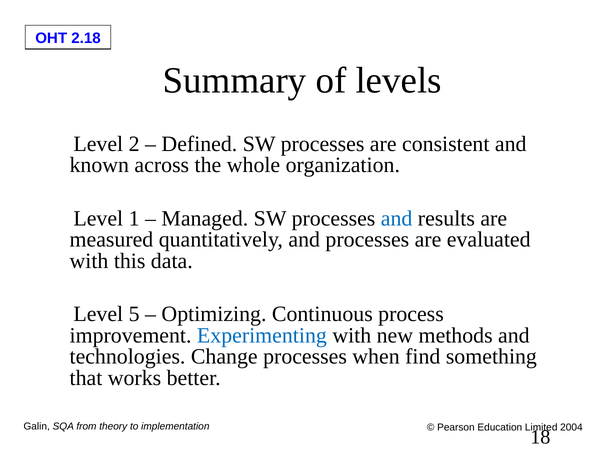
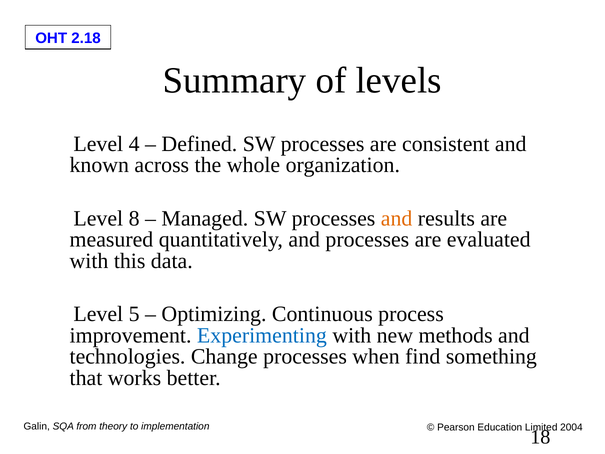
2: 2 -> 4 (134, 144)
1: 1 -> 8 (134, 218)
and colour: blue -> orange (397, 218)
